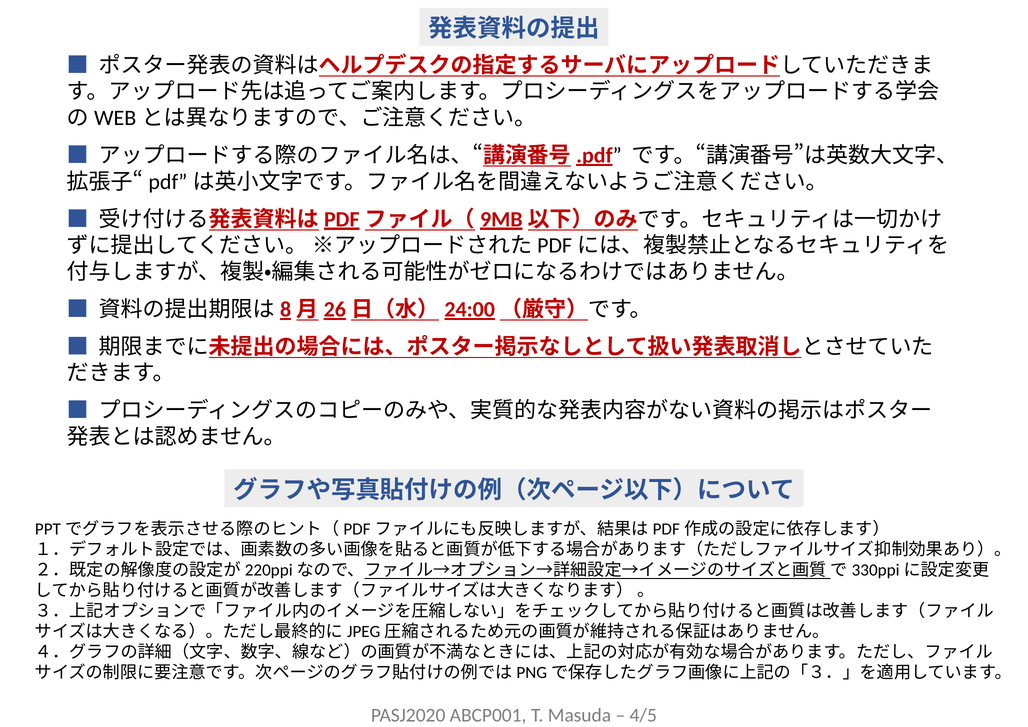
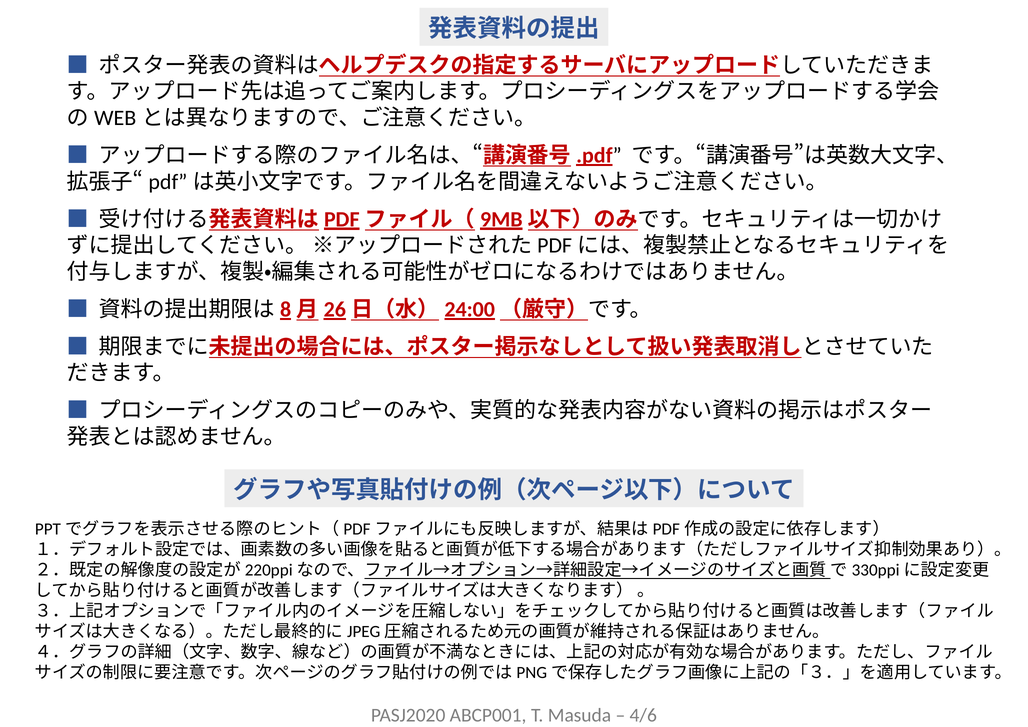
4/5: 4/5 -> 4/6 (643, 715)
